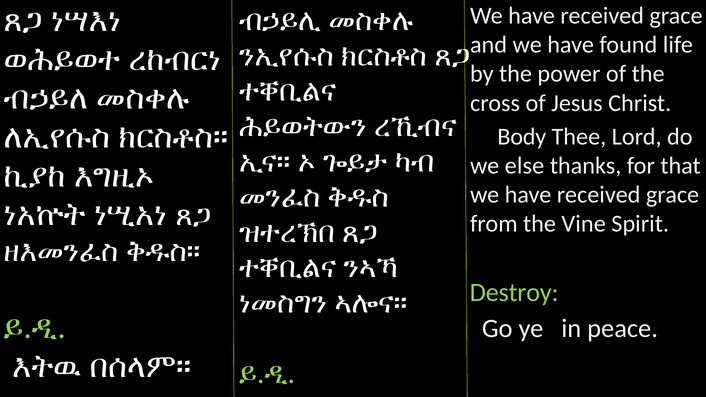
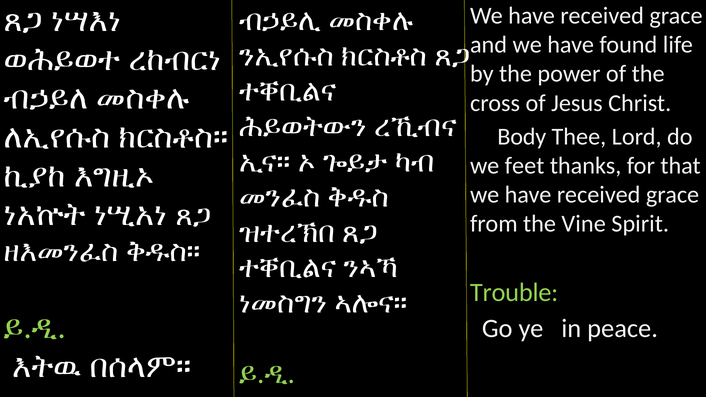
else: else -> feet (525, 166)
Destroy: Destroy -> Trouble (514, 293)
